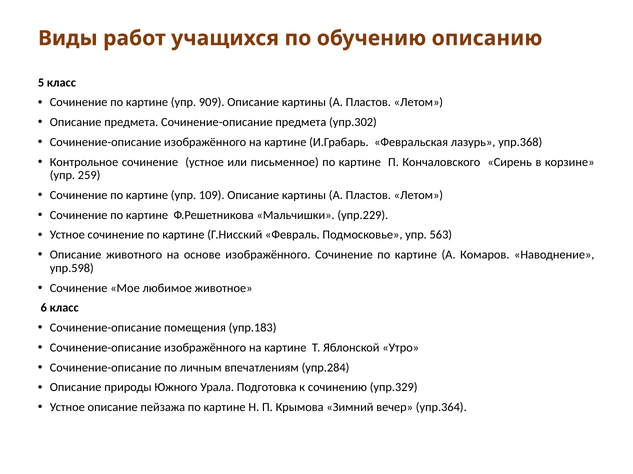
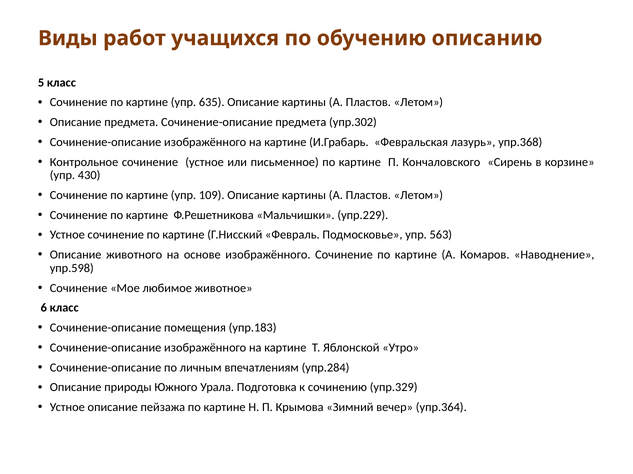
909: 909 -> 635 (212, 103)
259: 259 -> 430 (89, 176)
